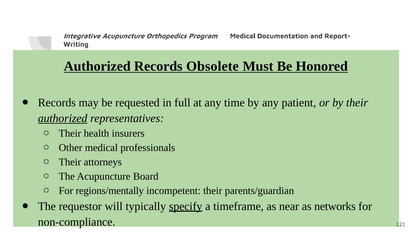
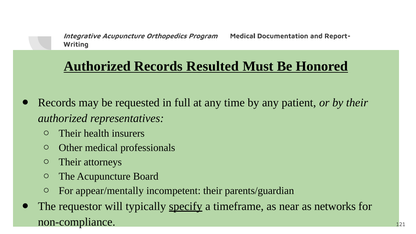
Obsolete: Obsolete -> Resulted (213, 66)
authorized underline: present -> none (63, 119)
regions/mentally: regions/mentally -> appear/mentally (110, 191)
